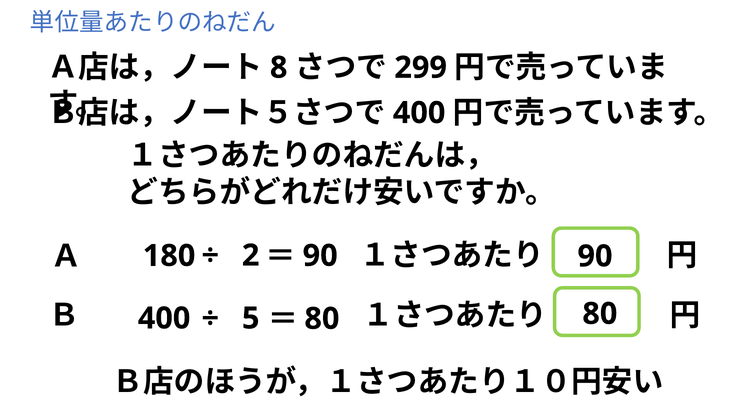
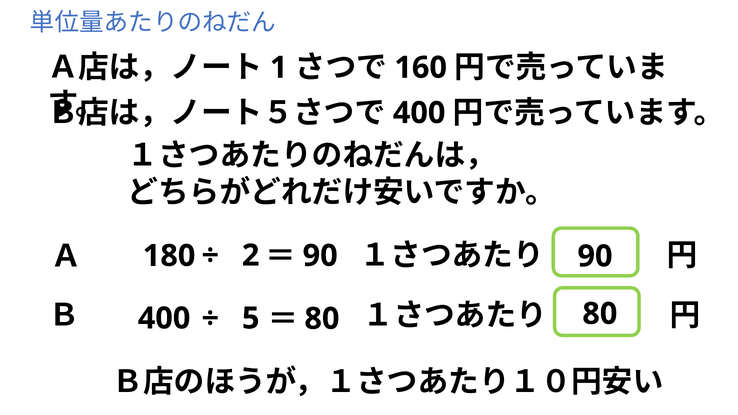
8: 8 -> 1 (279, 68)
299: 299 -> 160 (421, 68)
